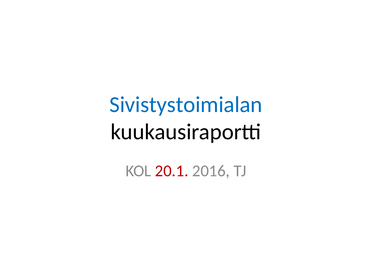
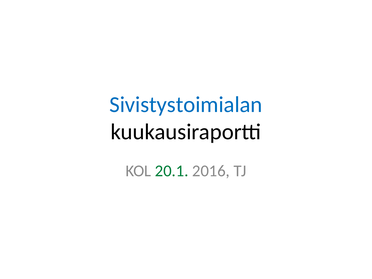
20.1 colour: red -> green (172, 171)
